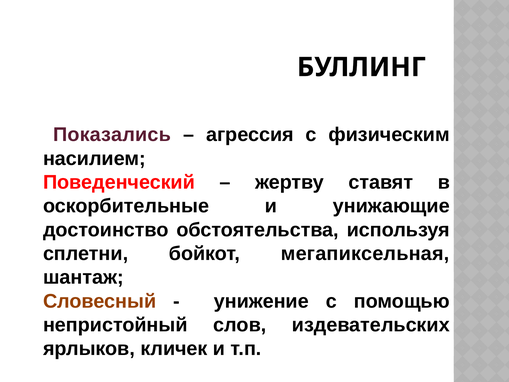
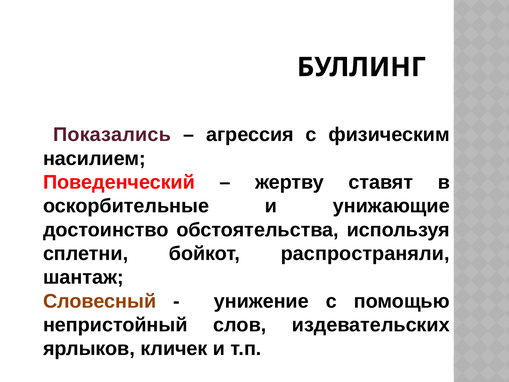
мегапиксельная: мегапиксельная -> распространяли (365, 253)
